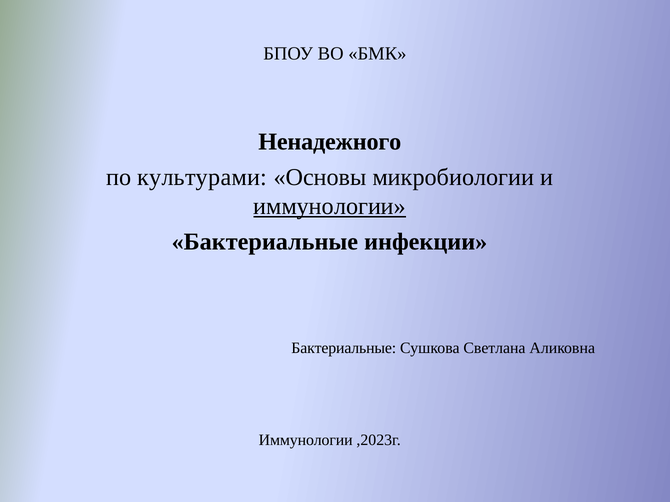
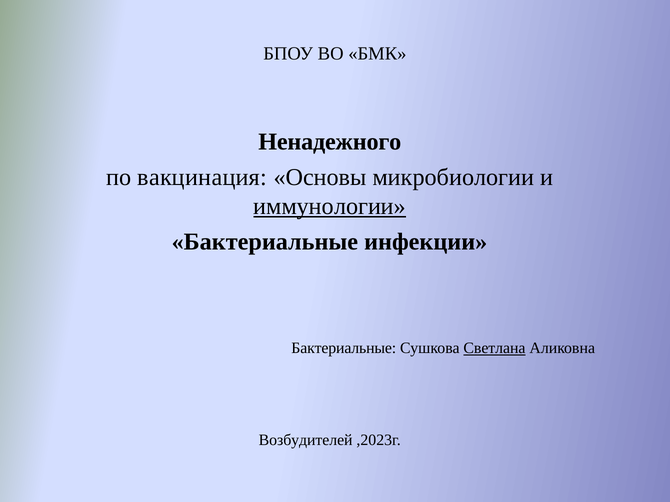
культурами: культурами -> вакцинация (202, 177)
Светлана underline: none -> present (494, 348)
Иммунологии: Иммунологии -> Возбудителей (306, 441)
